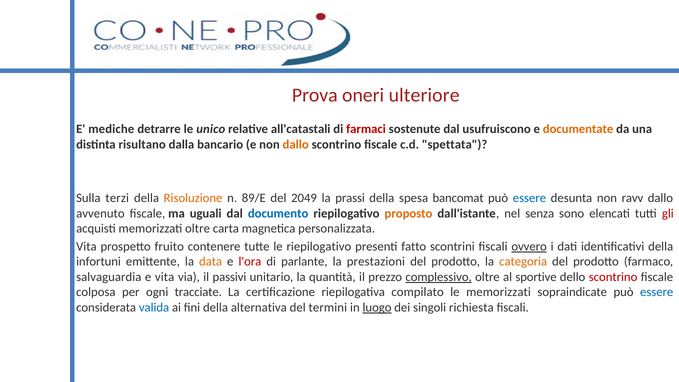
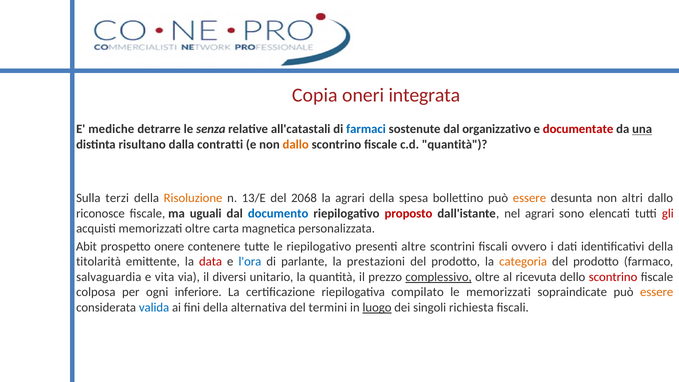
Prova: Prova -> Copia (315, 95)
ulteriore: ulteriore -> integrata (424, 95)
unico: unico -> senza (211, 129)
farmaci colour: red -> blue (366, 129)
usufruiscono: usufruiscono -> organizzativo (497, 129)
documentate colour: orange -> red (578, 129)
una underline: none -> present (642, 129)
bancario: bancario -> contratti (220, 145)
c.d spettata: spettata -> quantità (455, 145)
89/E: 89/E -> 13/E (254, 198)
2049: 2049 -> 2068 (304, 198)
la prassi: prassi -> agrari (350, 198)
bancomat: bancomat -> bollettino (458, 198)
essere colour: blue -> orange (529, 198)
ravv: ravv -> altri (632, 198)
avvenuto: avvenuto -> riconosce (100, 213)
proposto colour: orange -> red (408, 213)
nel senza: senza -> agrari (540, 213)
Vita: Vita -> Abit (86, 246)
fruito: fruito -> onere (169, 246)
fatto: fatto -> altre (414, 246)
ovvero underline: present -> none (529, 246)
infortuni: infortuni -> titolarità (98, 262)
data colour: orange -> red (211, 262)
l'ora colour: red -> blue (250, 262)
passivi: passivi -> diversi (229, 277)
sportive: sportive -> ricevuta (536, 277)
tracciate: tracciate -> inferiore (198, 292)
essere colour: blue -> orange (657, 292)
